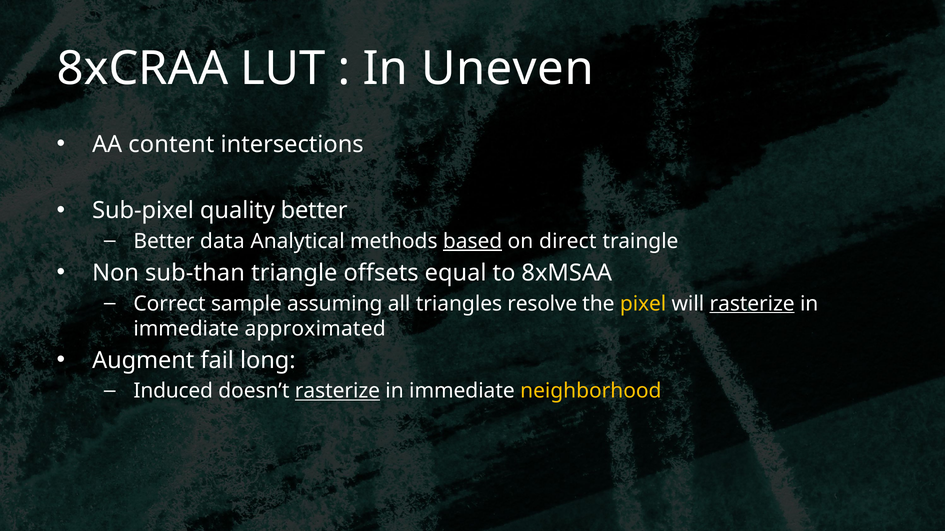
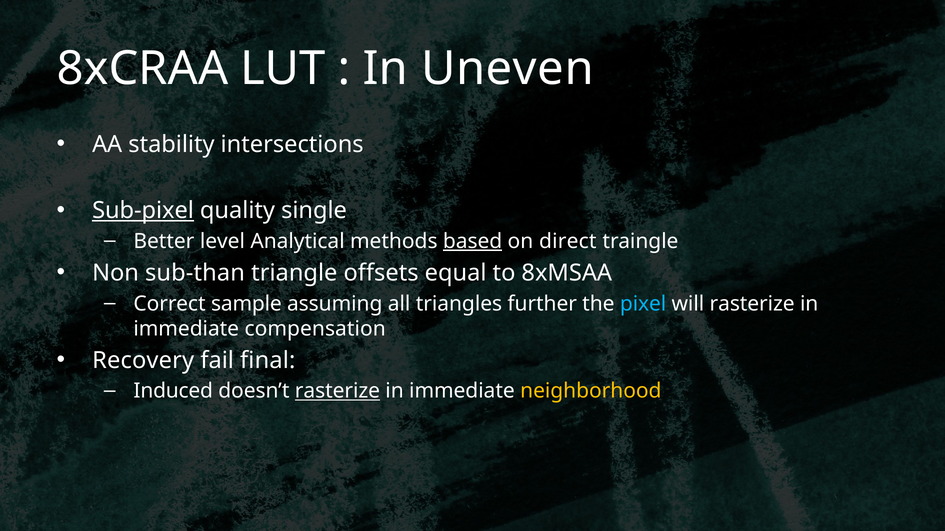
content: content -> stability (171, 145)
Sub-pixel underline: none -> present (143, 211)
quality better: better -> single (314, 211)
data: data -> level (222, 241)
resolve: resolve -> further (542, 304)
pixel colour: yellow -> light blue (643, 304)
rasterize underline: present -> none (752, 304)
approximated: approximated -> compensation (315, 329)
Augment: Augment -> Recovery (143, 361)
long: long -> final (268, 361)
